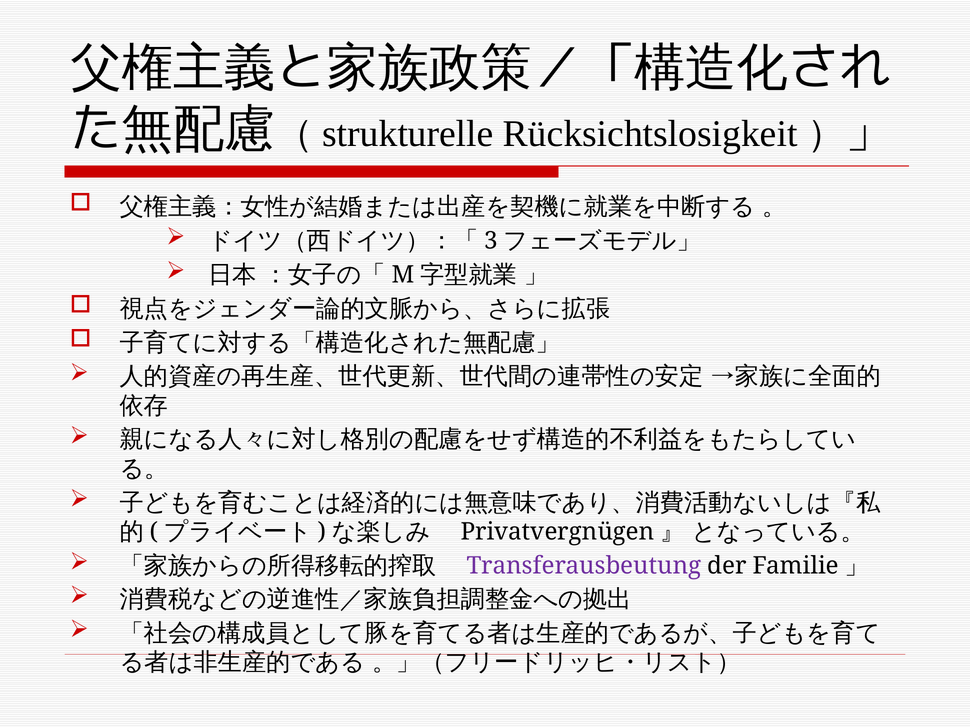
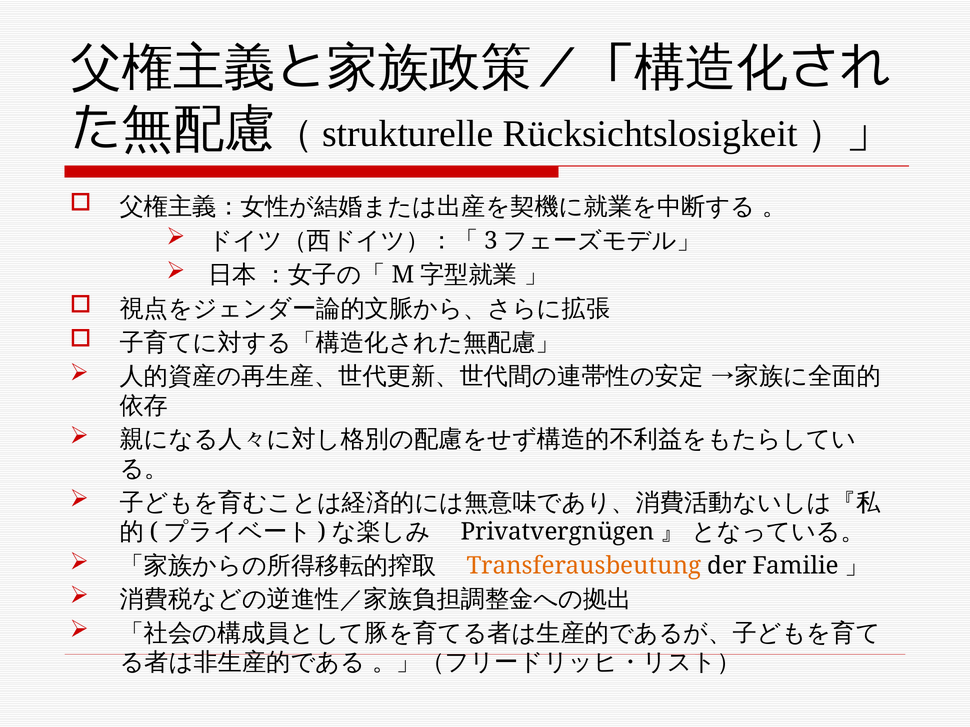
Transferausbeutung colour: purple -> orange (584, 566)
